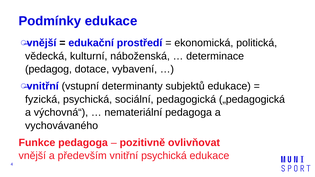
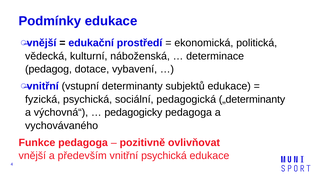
„pedagogická: „pedagogická -> „determinanty (252, 99)
nemateriální: nemateriální -> pedagogicky (133, 113)
